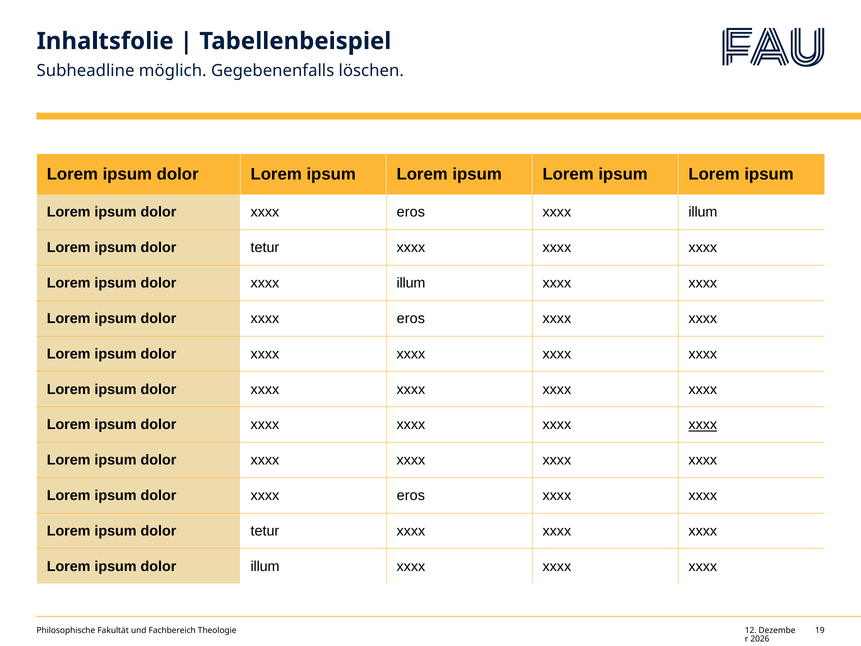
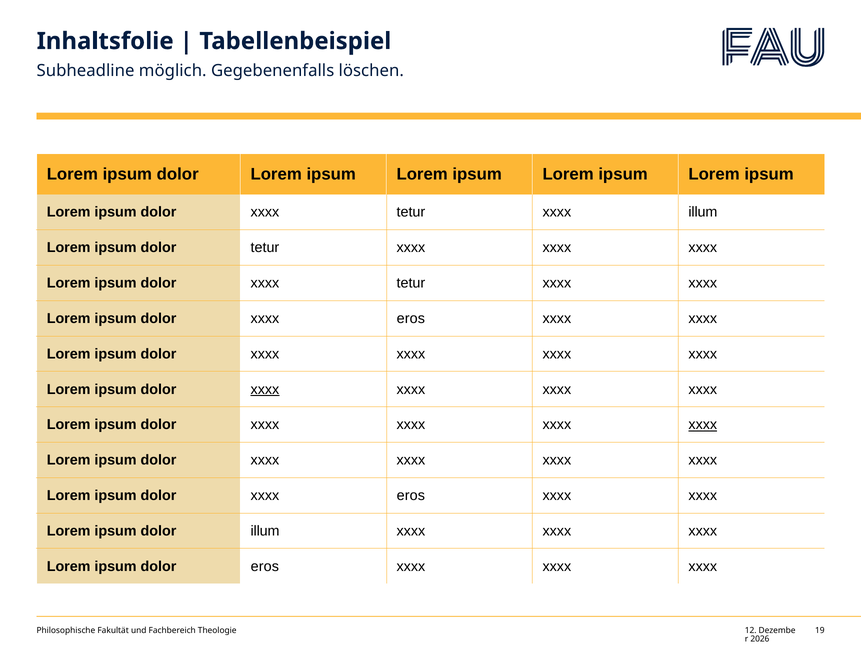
eros: eros -> tetur (411, 212)
illum: illum -> tetur (411, 283)
xxxx underline: none -> present (265, 389)
tetur: tetur -> illum (265, 531)
dolor illum: illum -> eros (265, 566)
